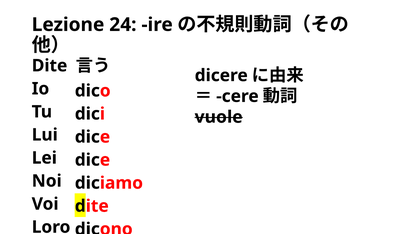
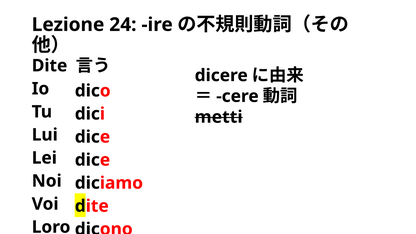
vuole: vuole -> metti (219, 117)
